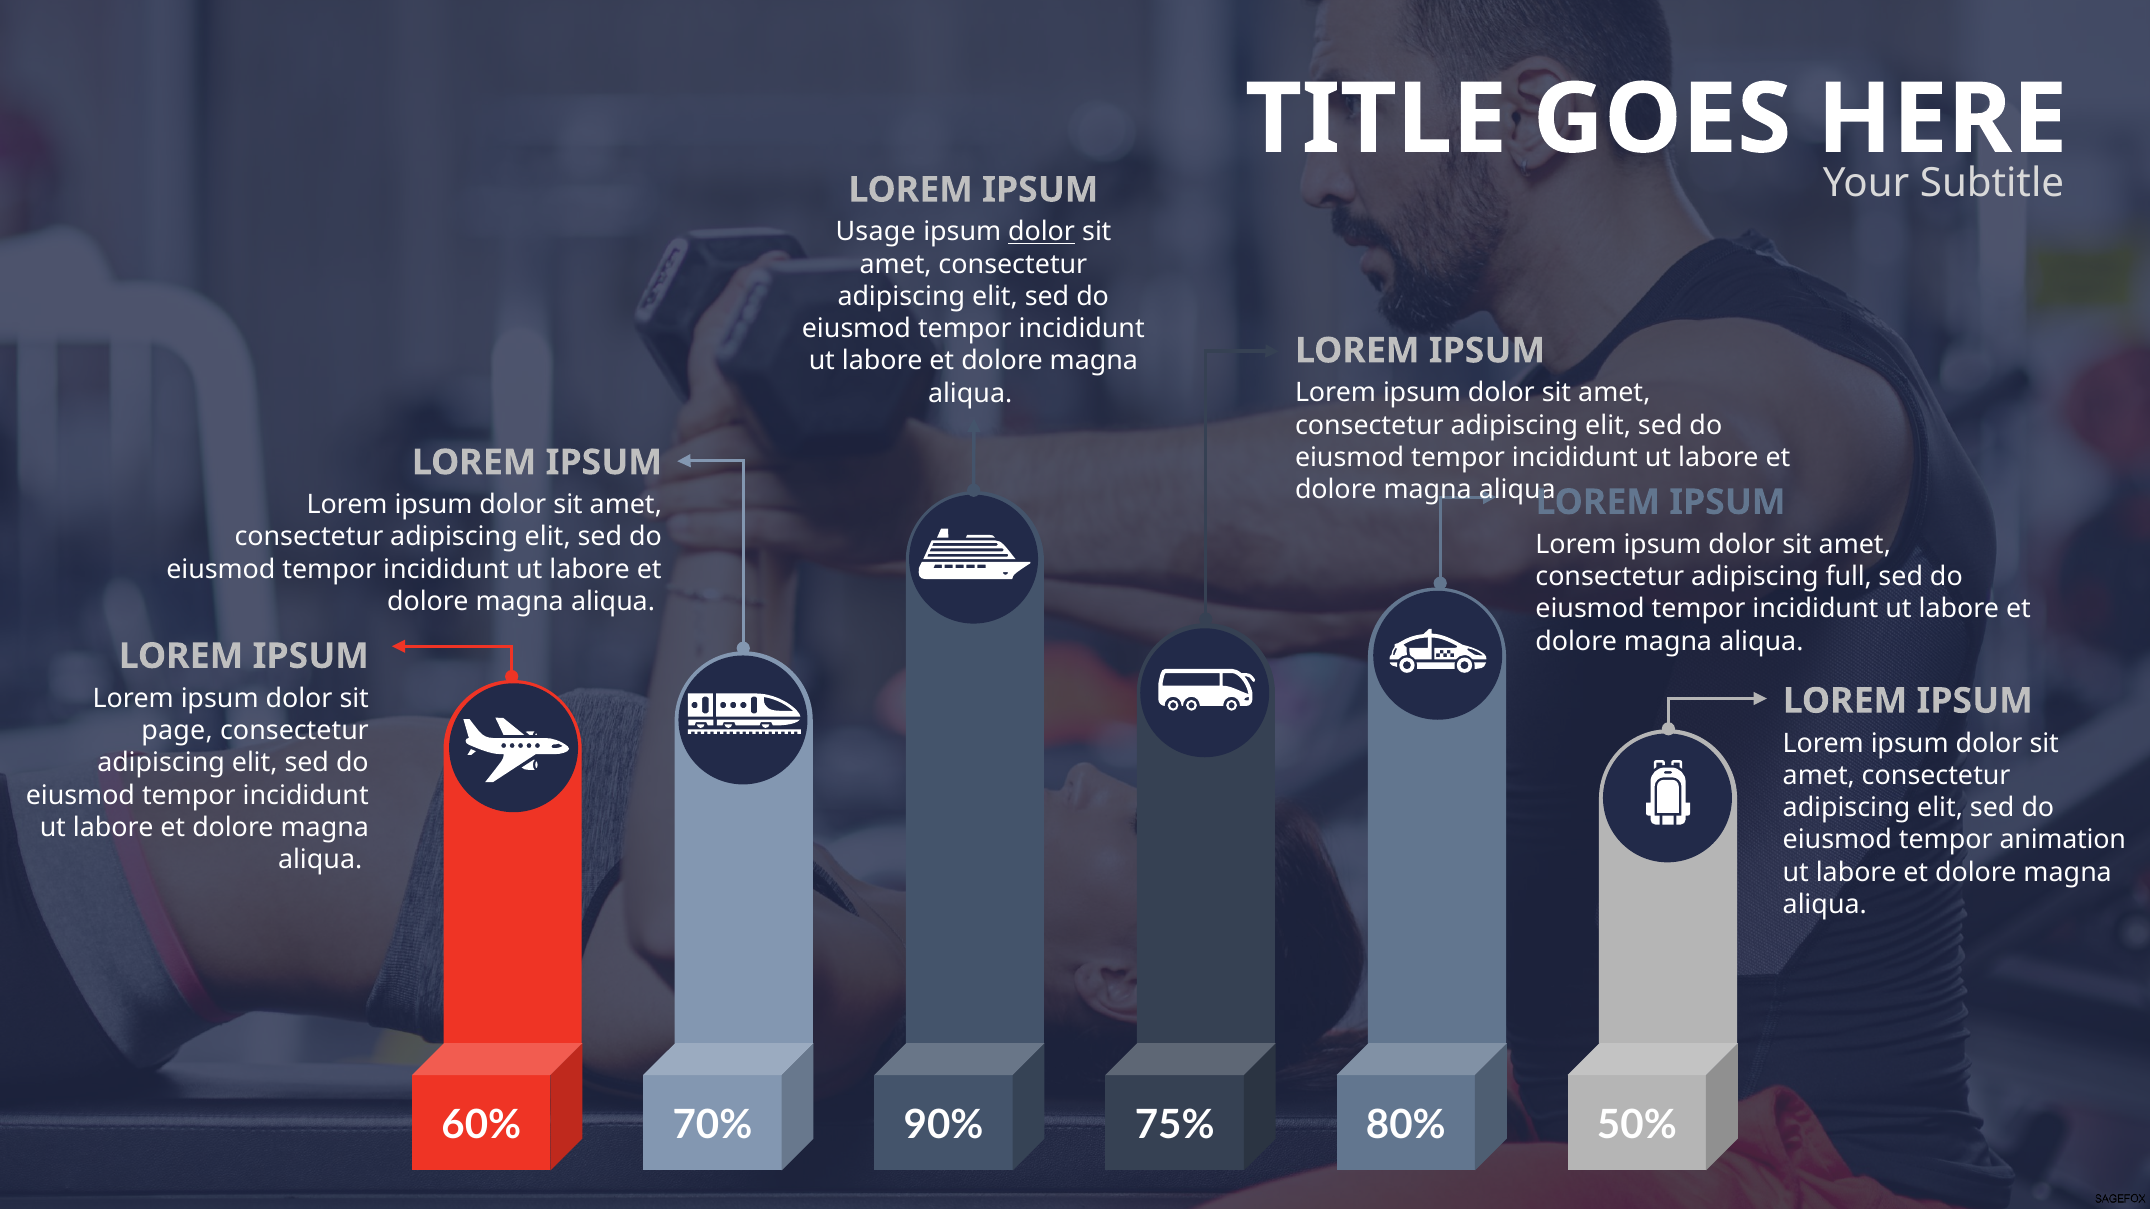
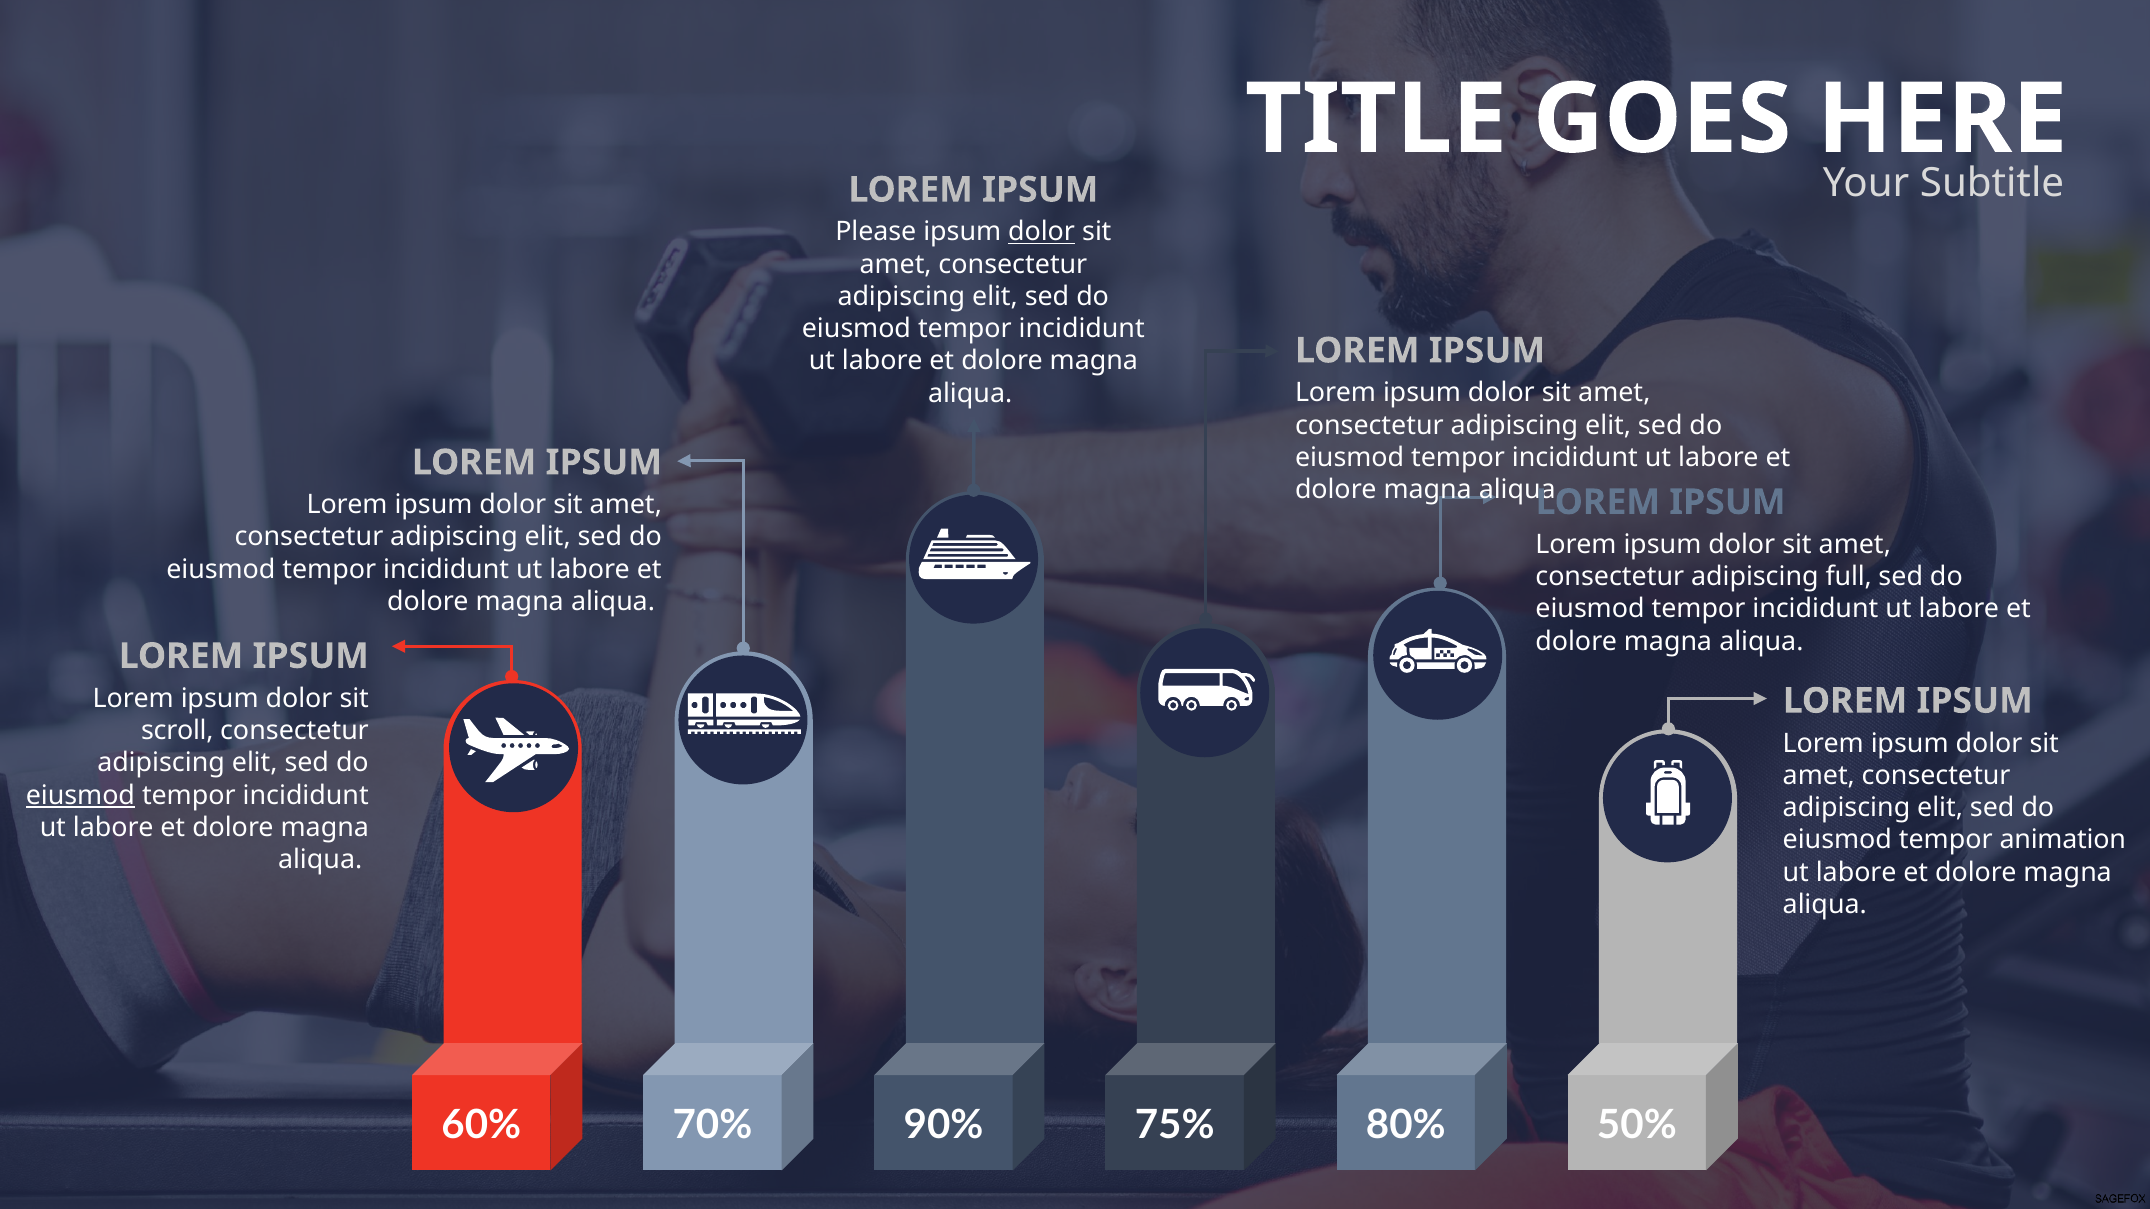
Usage: Usage -> Please (876, 232)
page: page -> scroll (177, 731)
eiusmod underline: none -> present (80, 795)
